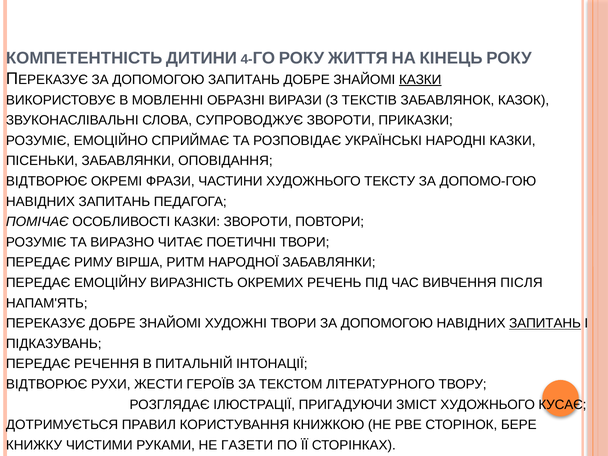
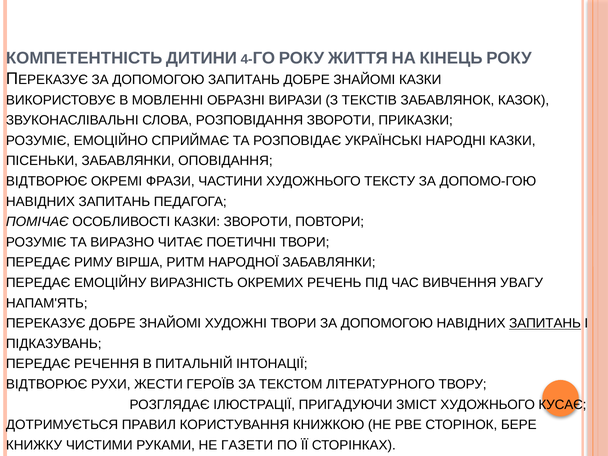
КАЗКИ underline: present -> none (420, 80)
СУПРОВОДЖУЄ: СУПРОВОДЖУЄ -> РОЗПОВІДАННЯ (250, 120)
ПІСЛЯ: ПІСЛЯ -> УВАГУ (522, 283)
